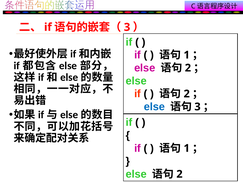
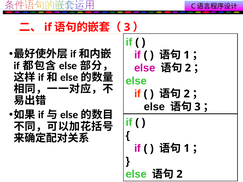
else colour: blue -> black (154, 107)
